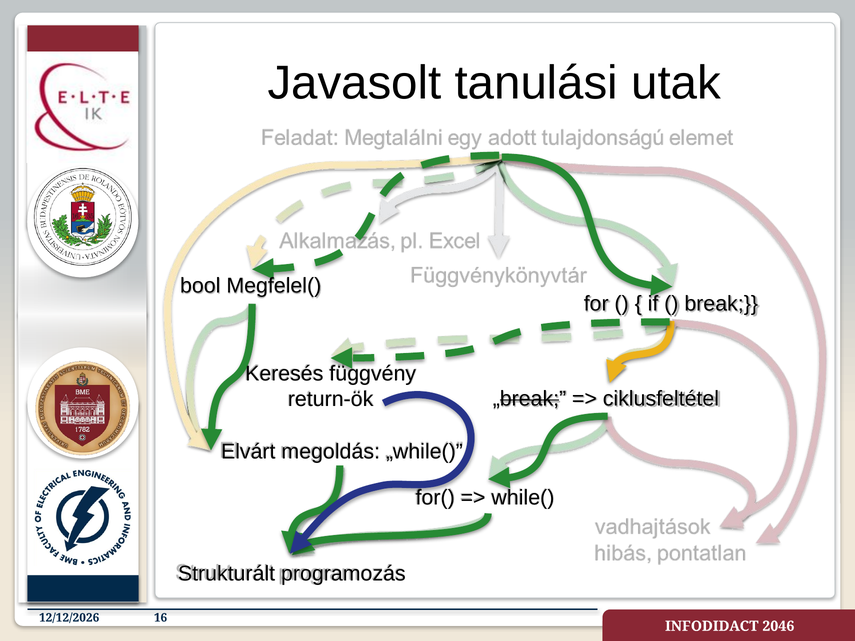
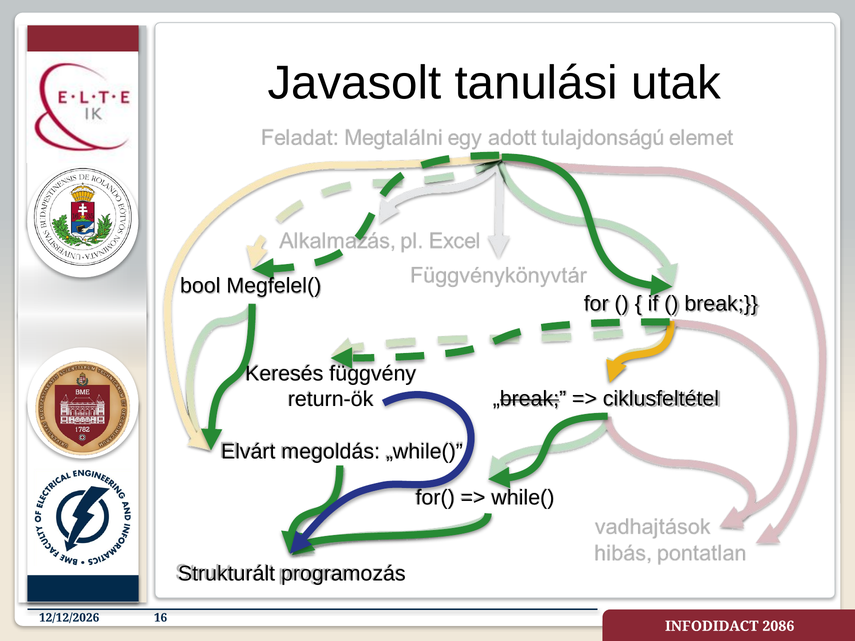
2046: 2046 -> 2086 (778, 626)
